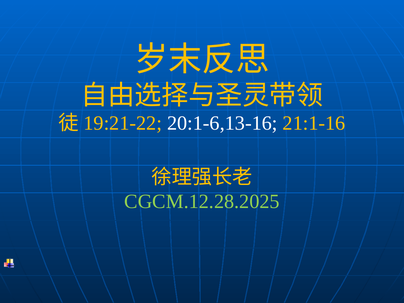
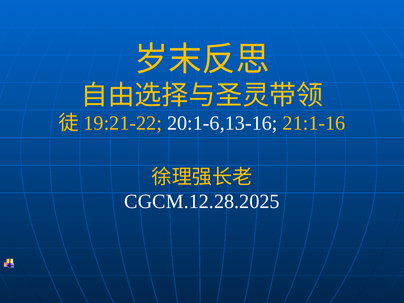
CGCM.12.28.2025 colour: light green -> white (202, 201)
